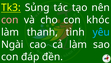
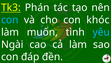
Sủng: Sủng -> Phán (37, 8)
con colour: pink -> light blue (10, 20)
thanh: thanh -> muốn (42, 32)
